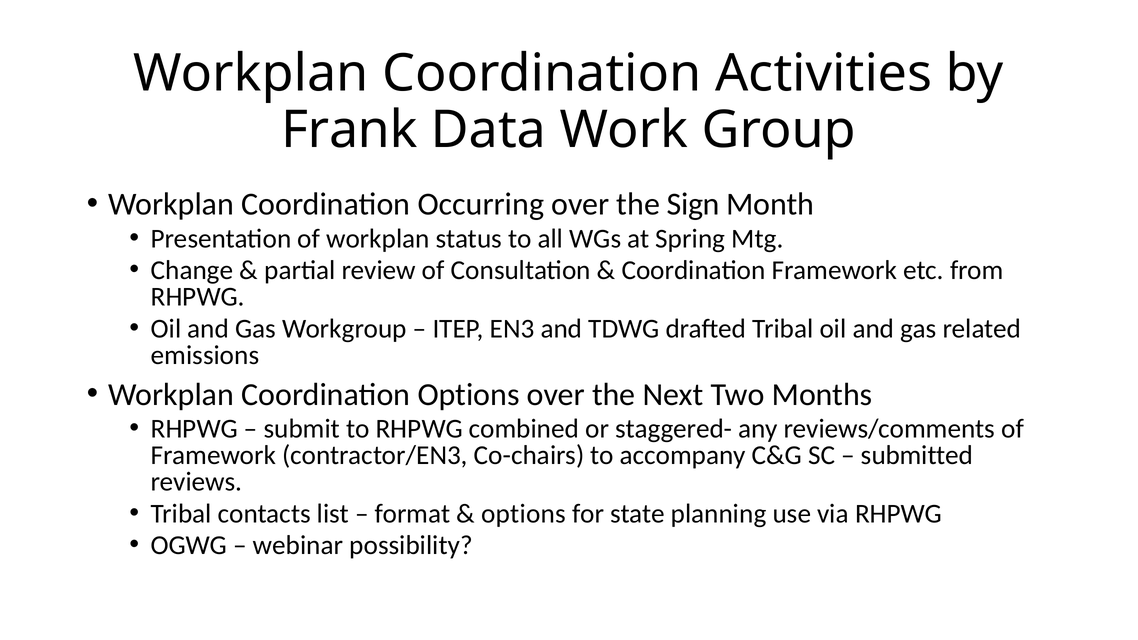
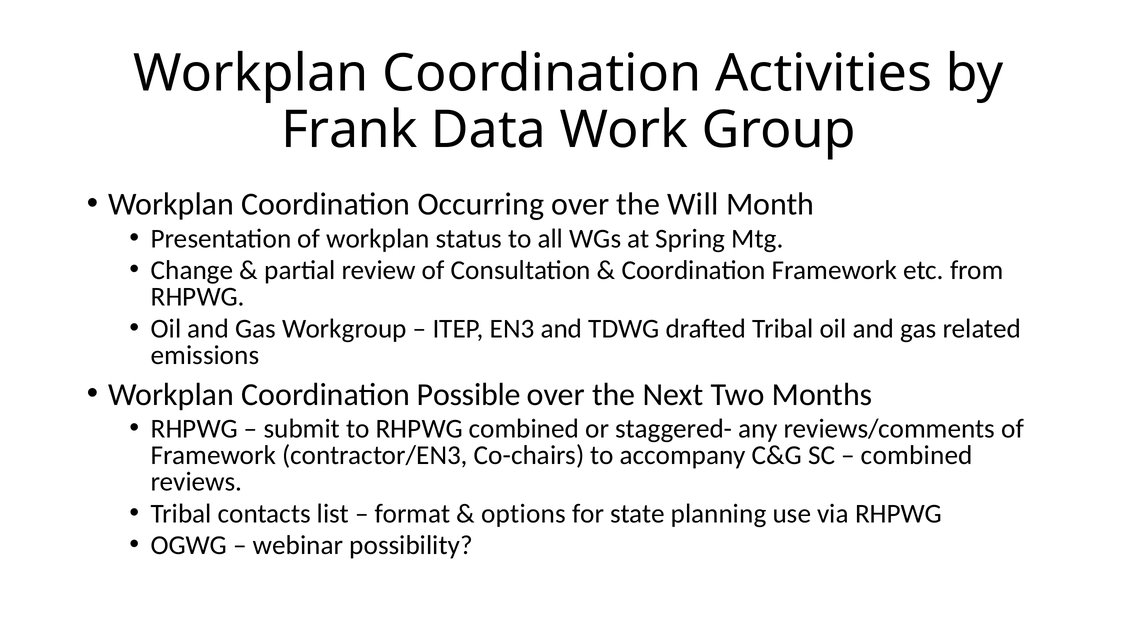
Sign: Sign -> Will (693, 204)
Coordination Options: Options -> Possible (469, 395)
submitted: submitted -> combined (917, 455)
